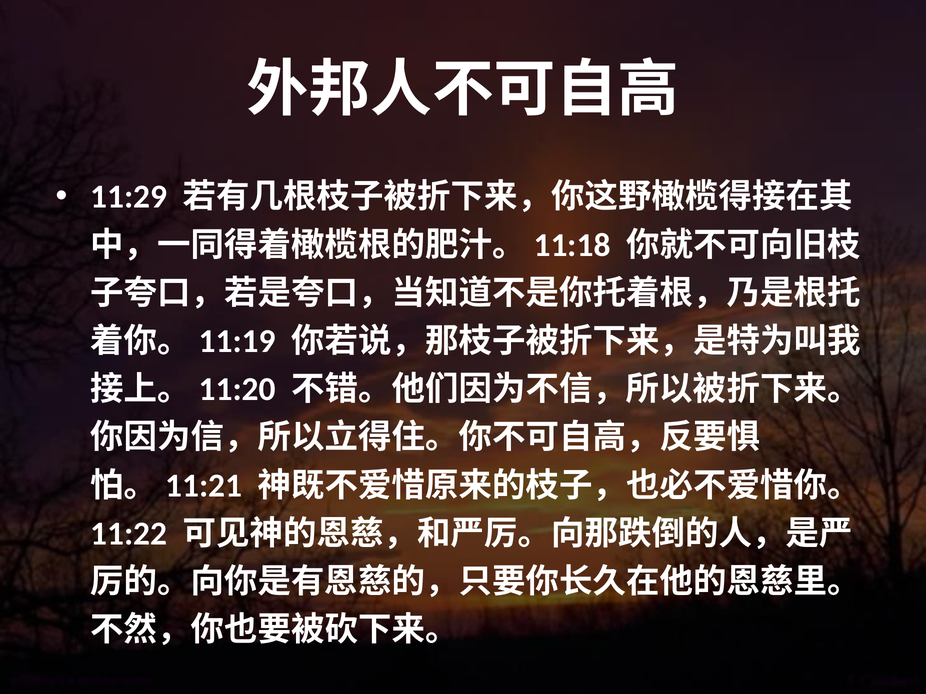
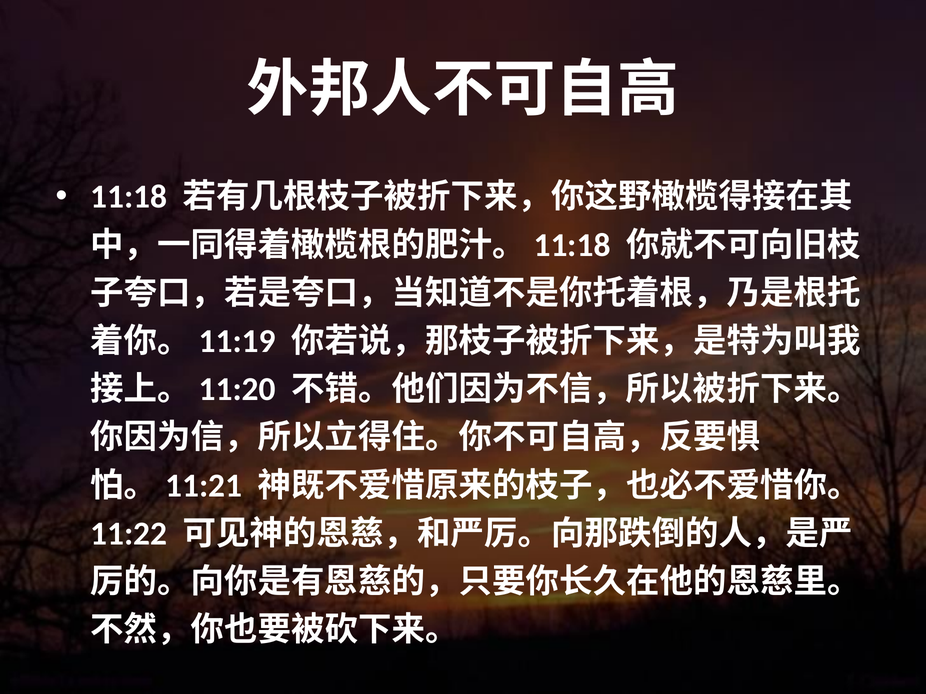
11:29: 11:29 -> 11:18 (129, 197)
